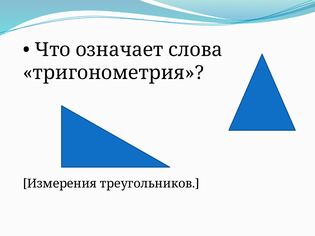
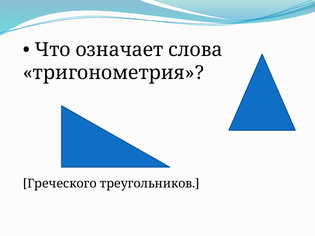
Измерения: Измерения -> Греческого (60, 184)
